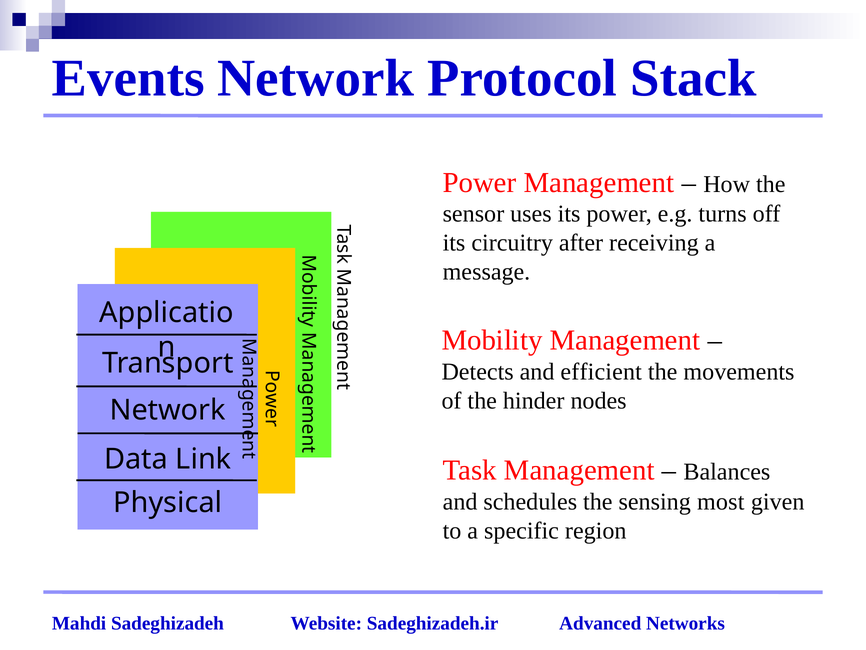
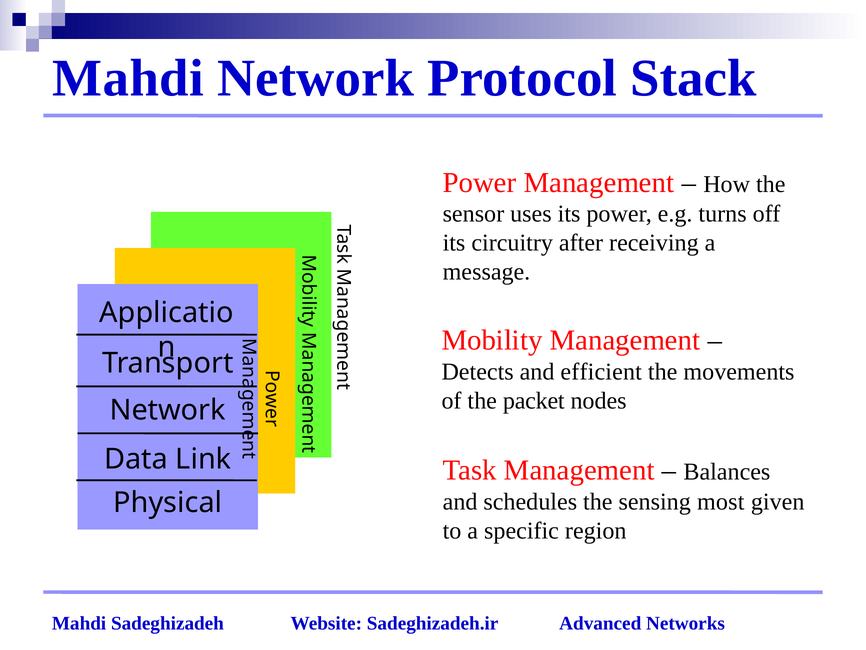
Events: Events -> Mahdi (128, 78)
hinder: hinder -> packet (534, 400)
